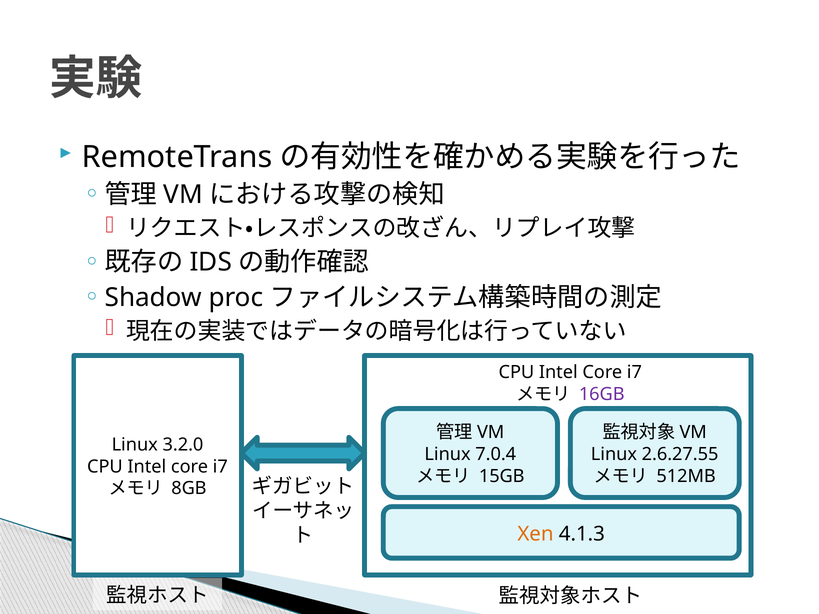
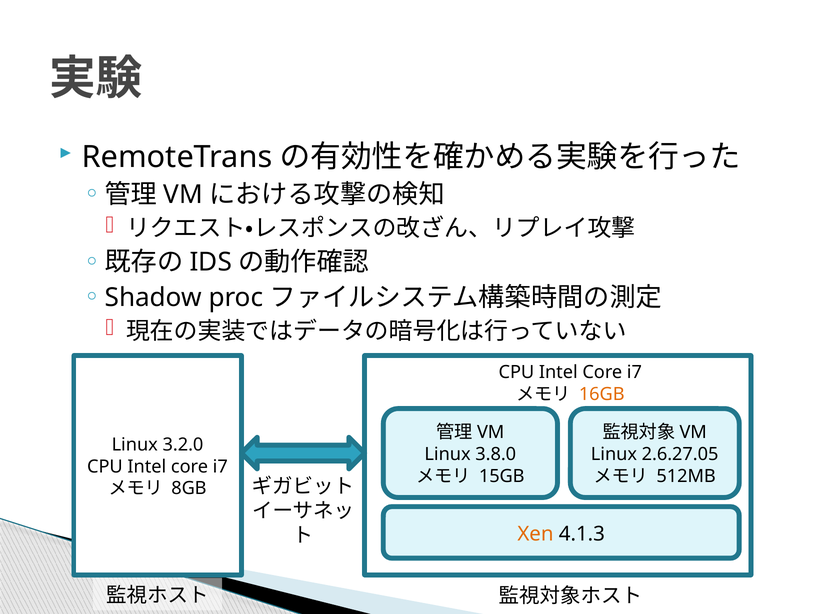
16GB colour: purple -> orange (602, 394)
7.0.4: 7.0.4 -> 3.8.0 (496, 454)
2.6.27.55: 2.6.27.55 -> 2.6.27.05 (680, 454)
